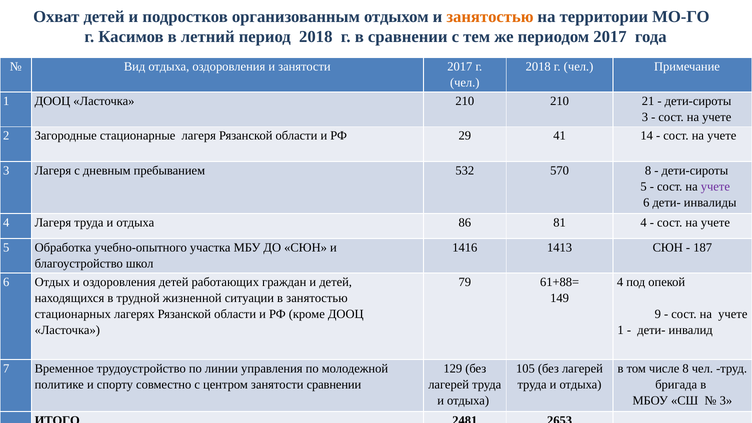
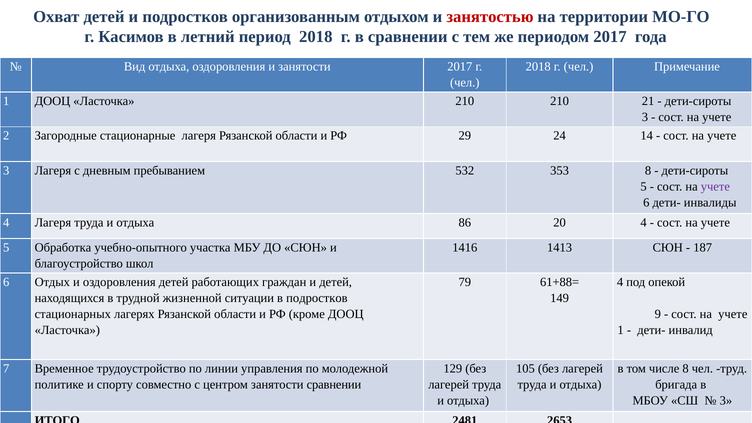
занятостью colour: orange -> red (490, 17)
41: 41 -> 24 (560, 136)
570: 570 -> 353 (560, 170)
81: 81 -> 20 (560, 223)
в занятостью: занятостью -> подростков (317, 298)
